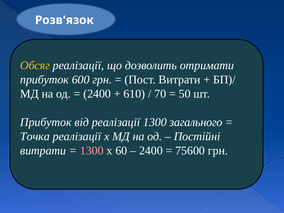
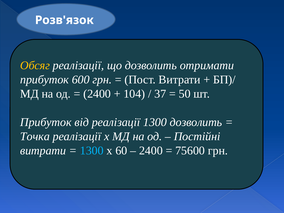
610: 610 -> 104 (134, 94)
70: 70 -> 37 (160, 94)
1300 загального: загального -> дозволить (196, 122)
1300 colour: pink -> light blue (92, 151)
